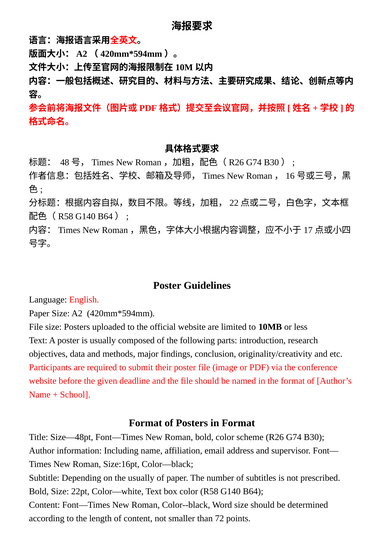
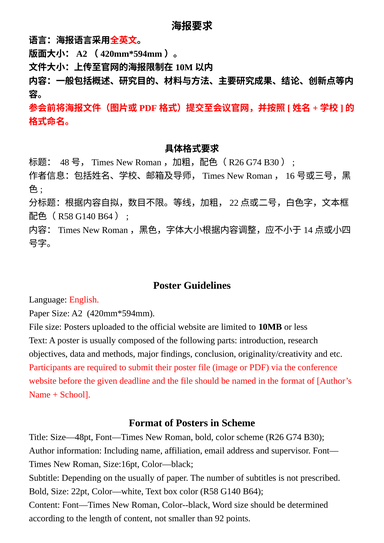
17: 17 -> 14 (308, 230)
in Format: Format -> Scheme (238, 423)
72: 72 -> 92 (219, 519)
